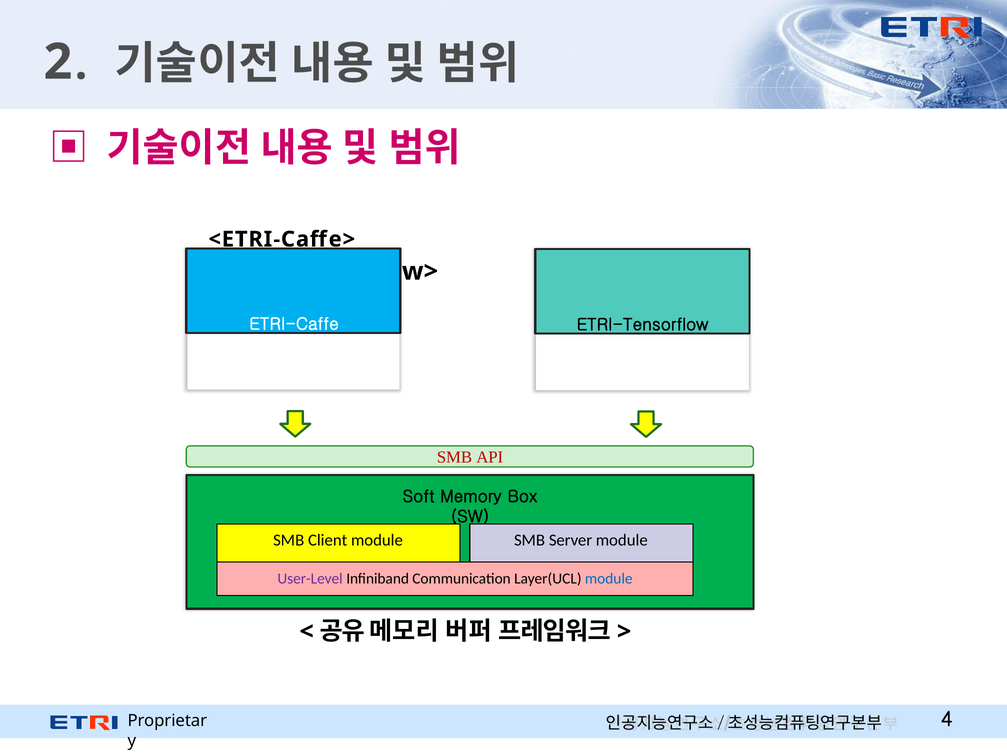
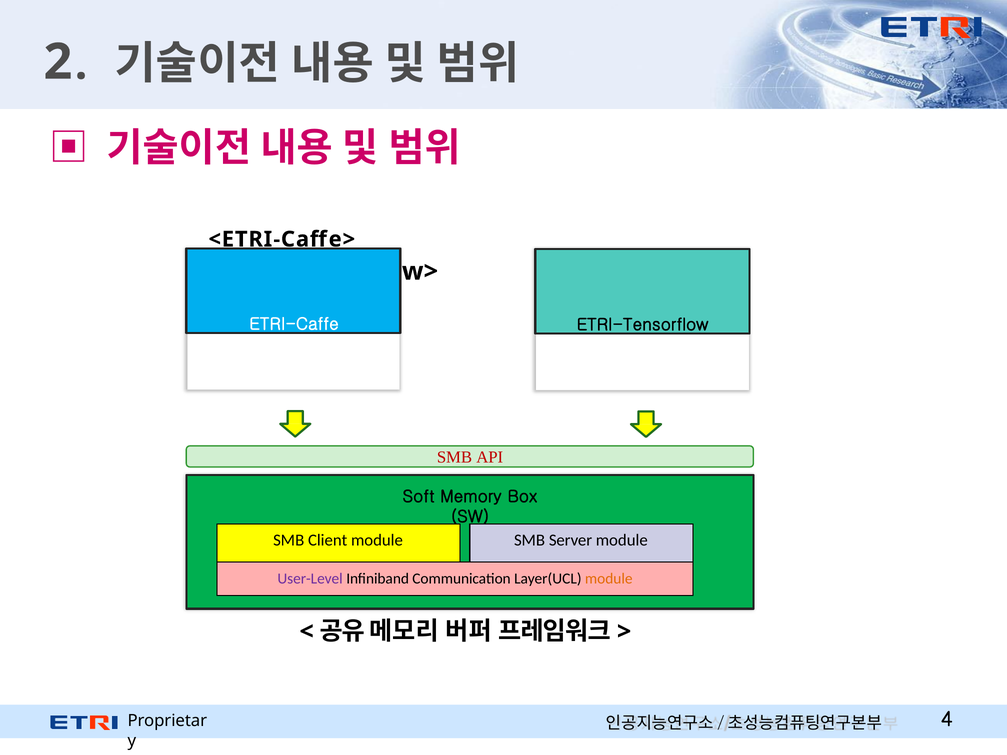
module colour: blue -> orange (609, 579)
